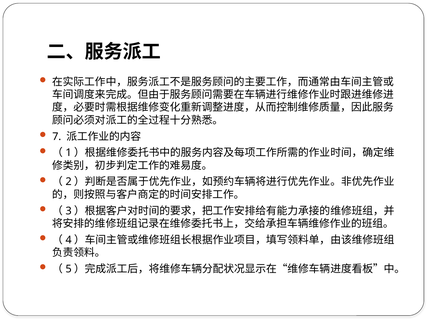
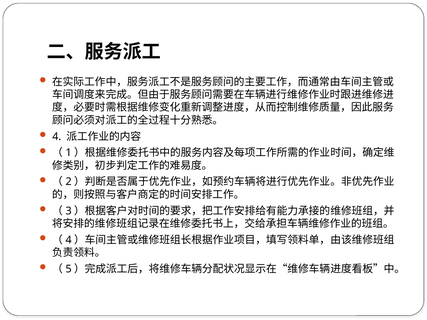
7: 7 -> 4 (57, 137)
